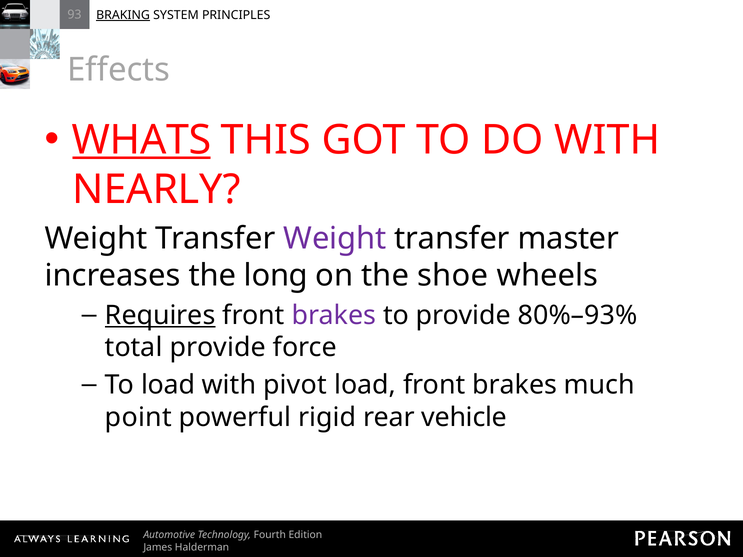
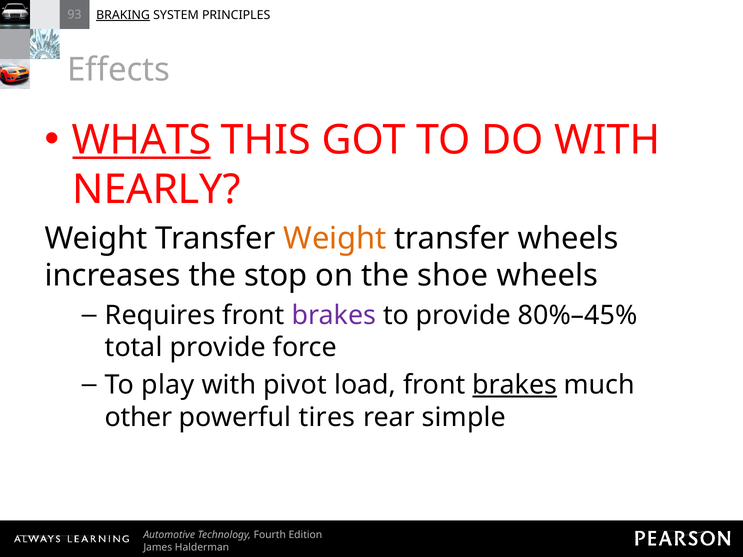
Weight colour: purple -> orange (335, 239)
transfer master: master -> wheels (568, 239)
long: long -> stop (276, 276)
Requires underline: present -> none (160, 315)
80%–93%: 80%–93% -> 80%–45% (578, 315)
To load: load -> play (168, 385)
brakes underline: none -> present (515, 385)
point: point -> other (139, 417)
rigid: rigid -> tires (327, 417)
vehicle: vehicle -> simple (464, 417)
